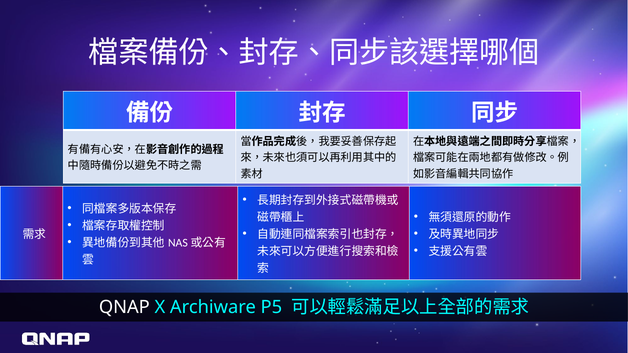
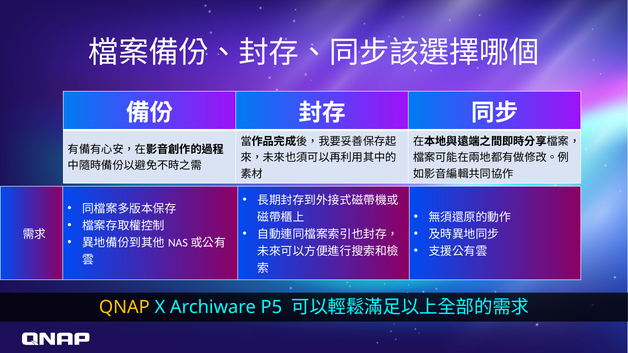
QNAP colour: white -> yellow (124, 307)
